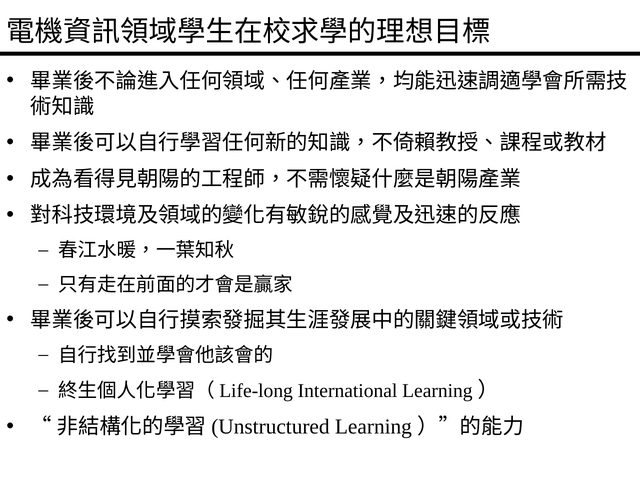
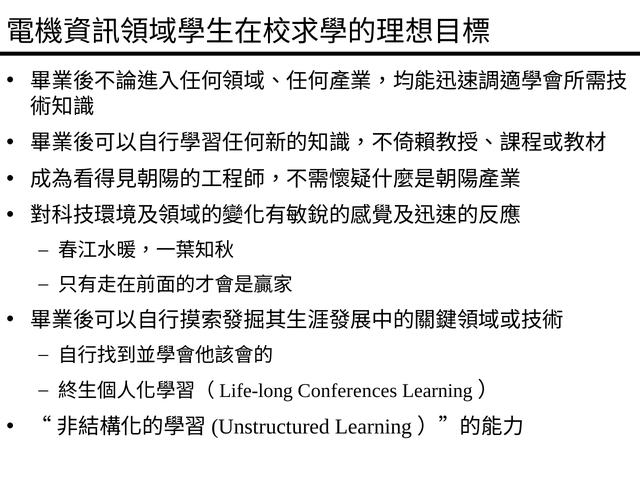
International: International -> Conferences (347, 391)
